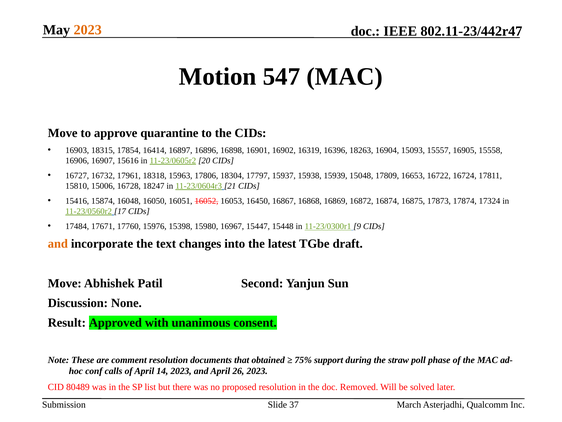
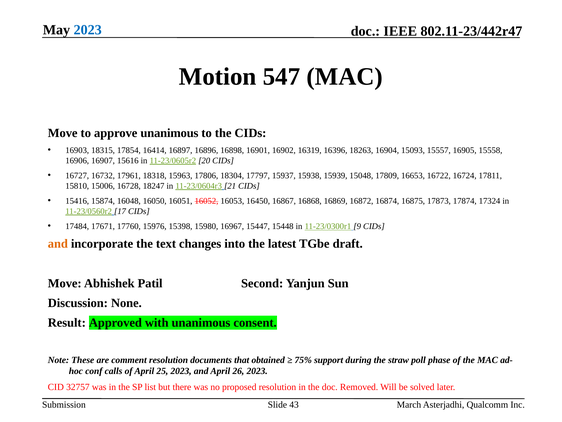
2023 colour: orange -> blue (88, 30)
approve quarantine: quarantine -> unanimous (169, 133)
14: 14 -> 25 (162, 371)
80489: 80489 -> 32757 (78, 387)
37: 37 -> 43 (294, 404)
